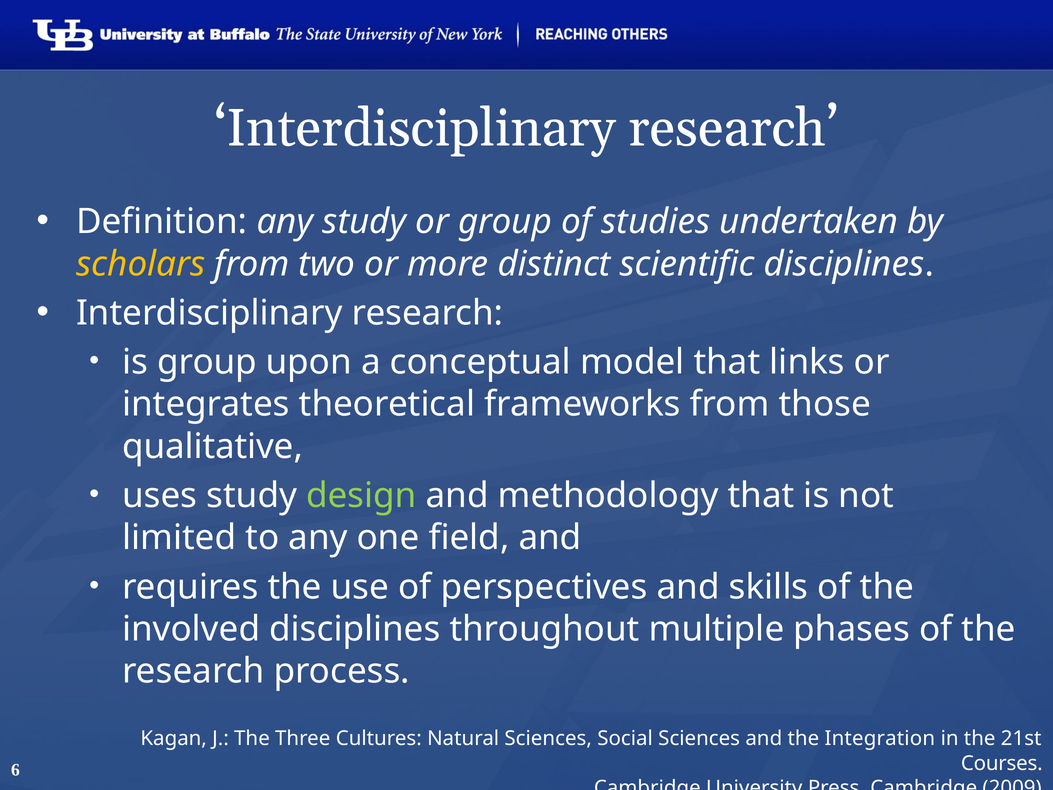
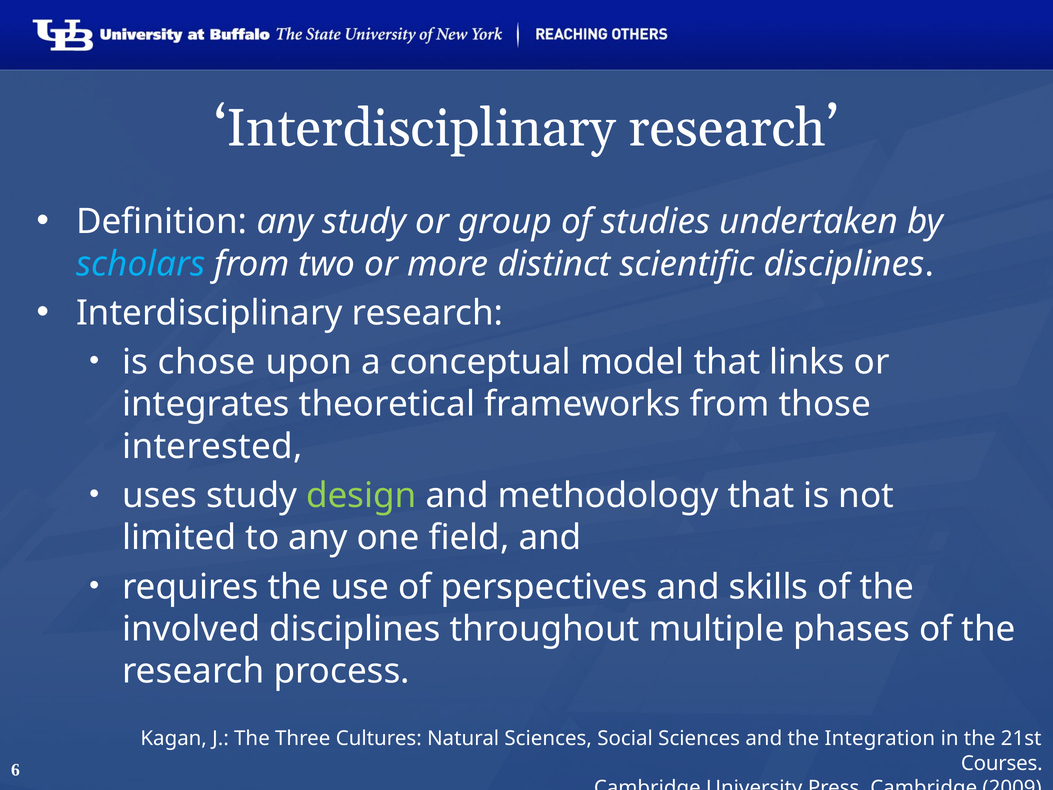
scholars colour: yellow -> light blue (141, 264)
is group: group -> chose (207, 362)
qualitative: qualitative -> interested (212, 446)
